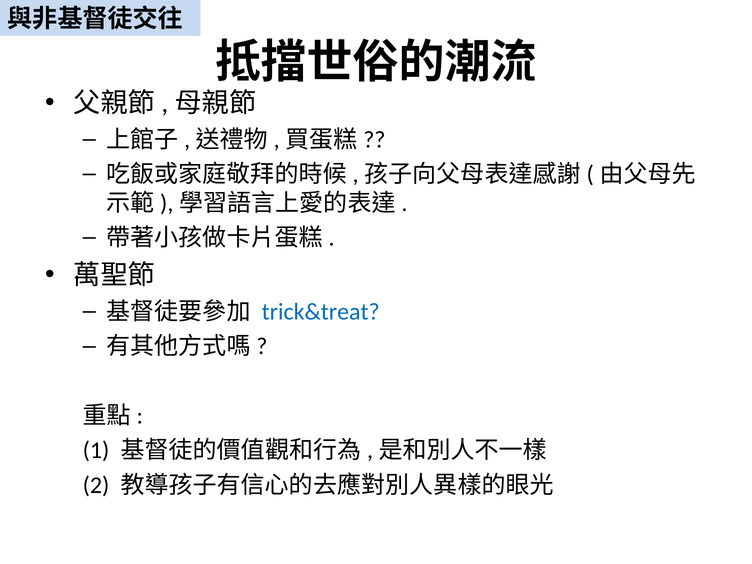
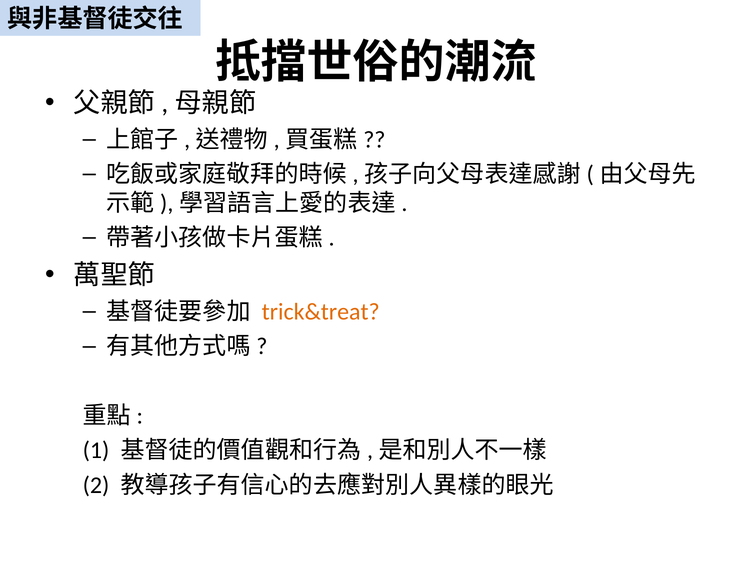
trick&treat colour: blue -> orange (321, 312)
